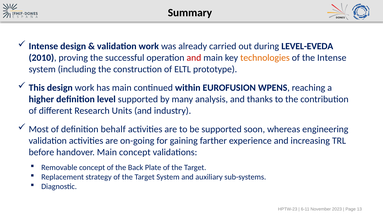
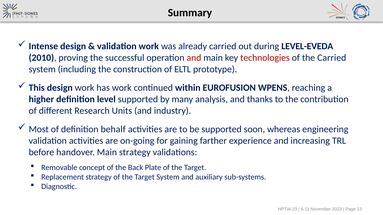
technologies colour: orange -> red (265, 58)
the Intense: Intense -> Carried (332, 58)
has main: main -> work (122, 88)
Main concept: concept -> strategy (135, 153)
